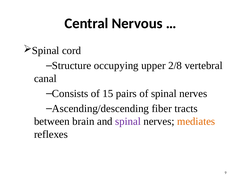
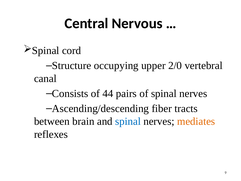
2/8: 2/8 -> 2/0 (175, 66)
15: 15 -> 44 (108, 93)
spinal colour: purple -> blue (128, 121)
